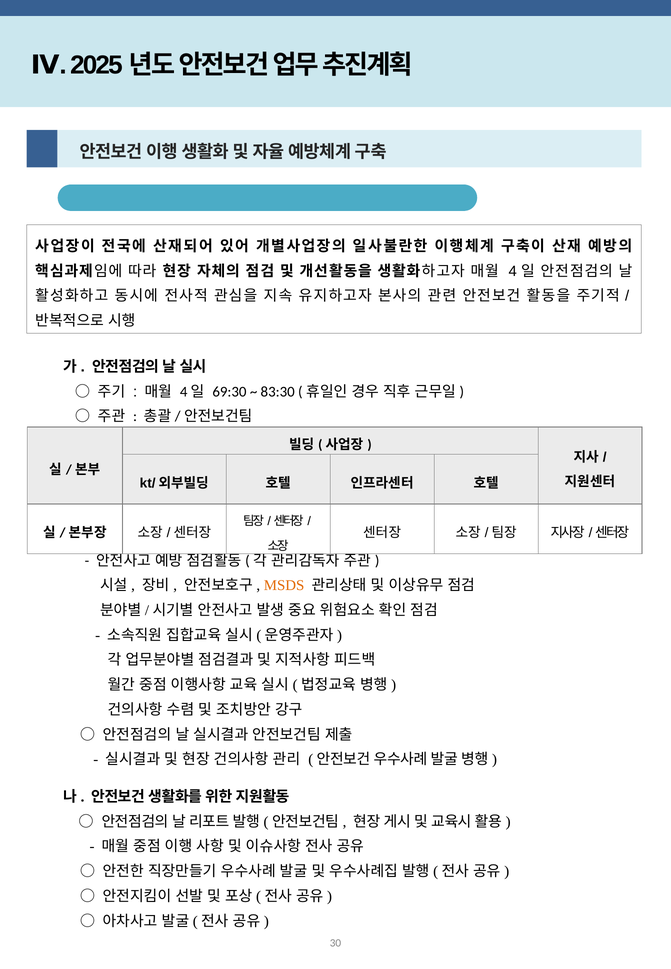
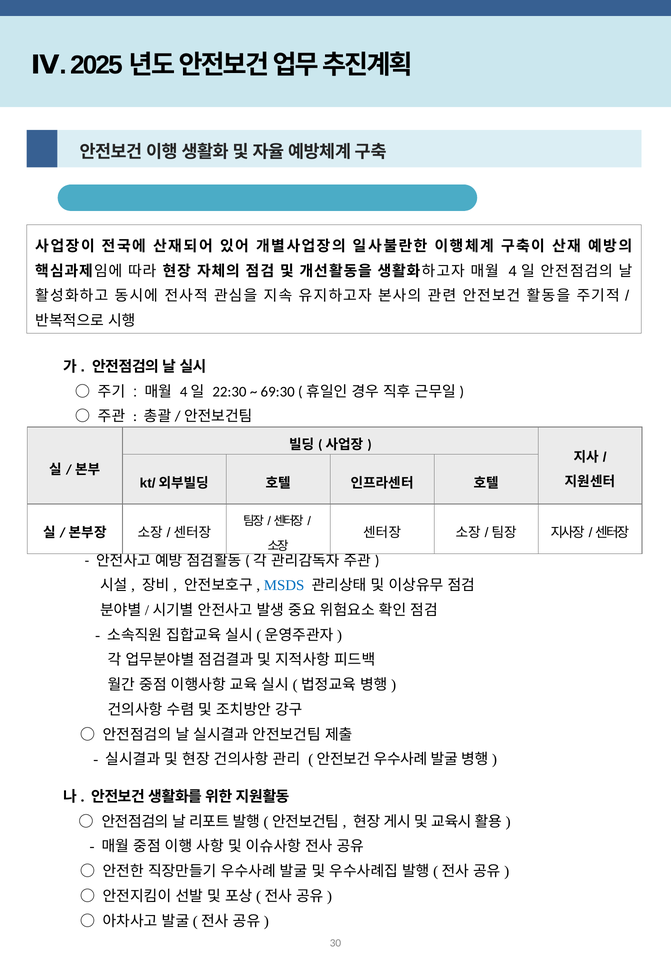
69:30: 69:30 -> 22:30 (229, 392)
83:30: 83:30 -> 69:30 (278, 392)
MSDS colour: orange -> blue (284, 586)
